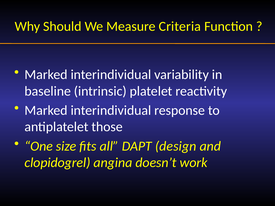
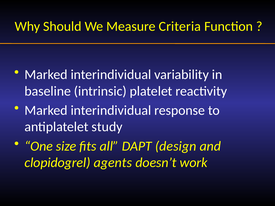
those: those -> study (107, 127)
angina: angina -> agents (113, 163)
